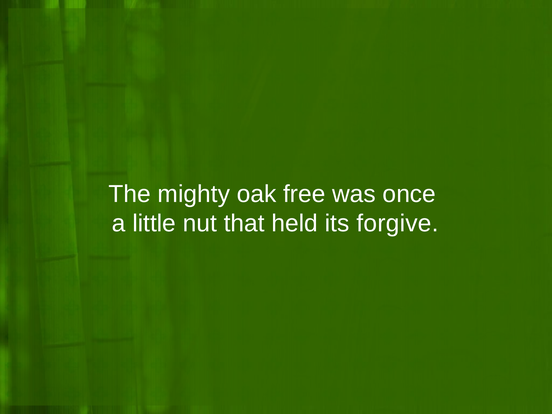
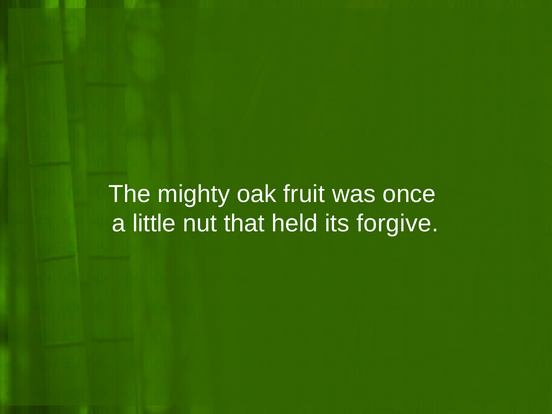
free: free -> fruit (304, 194)
